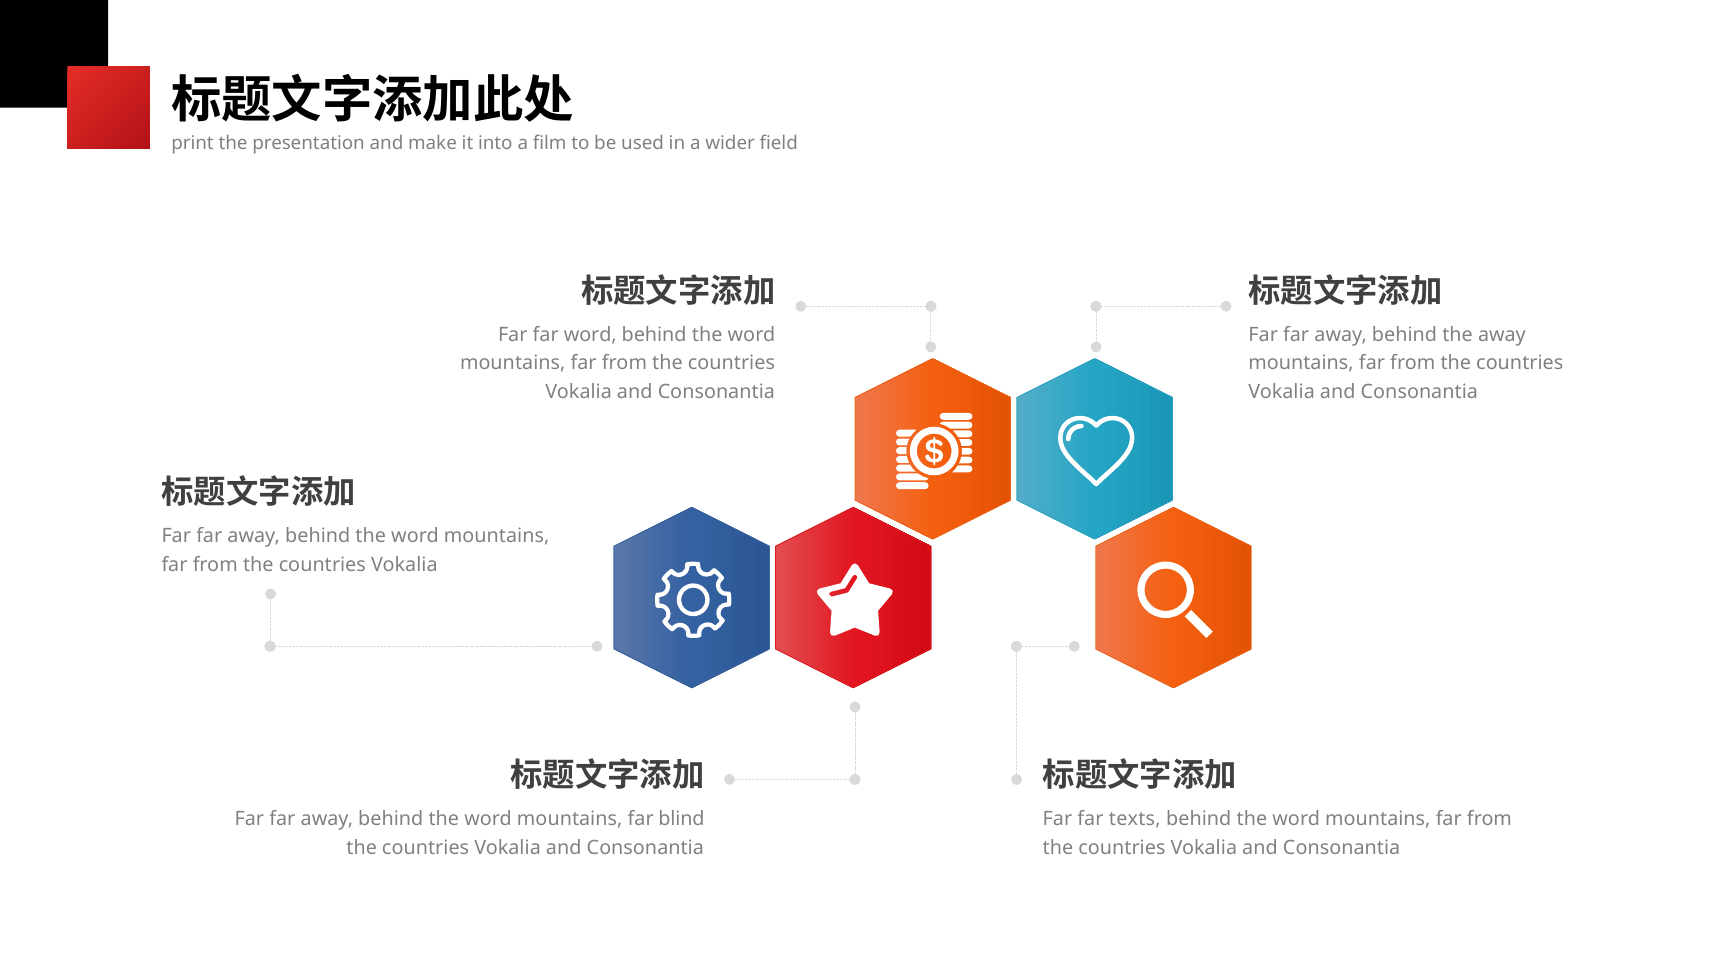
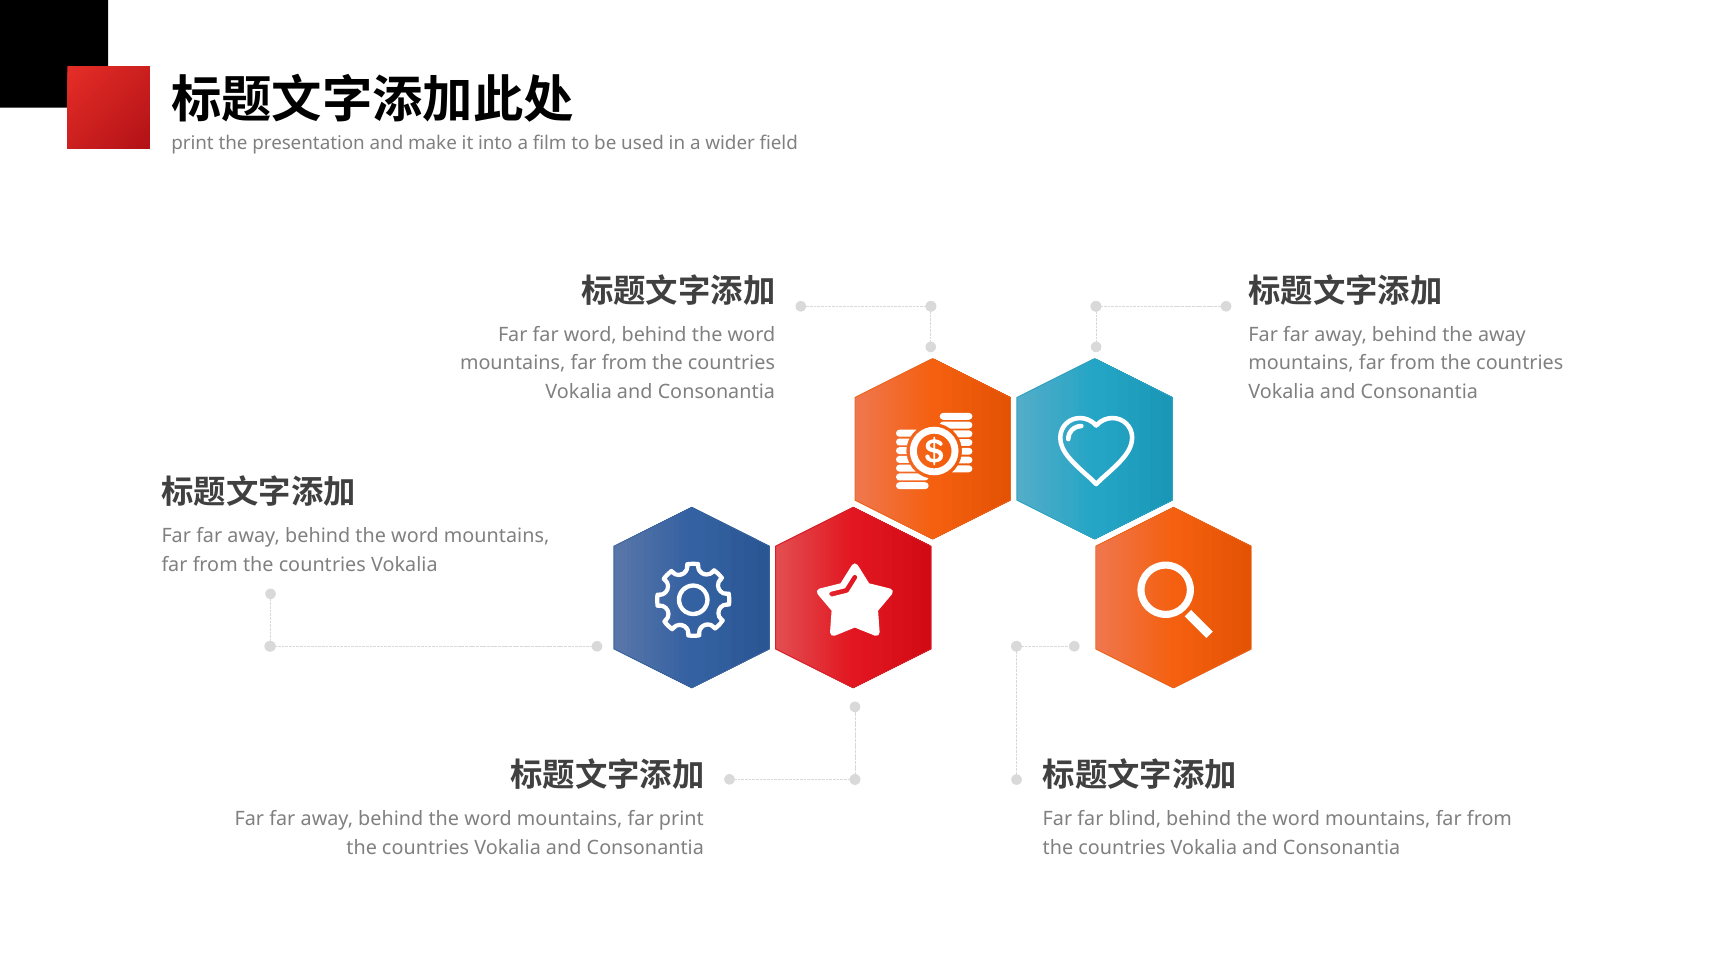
far blind: blind -> print (681, 819)
texts: texts -> blind (1135, 819)
